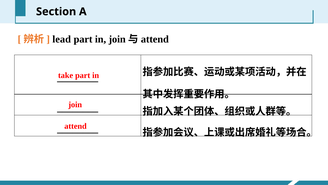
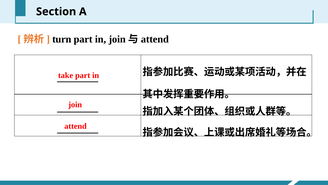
lead: lead -> turn (62, 39)
